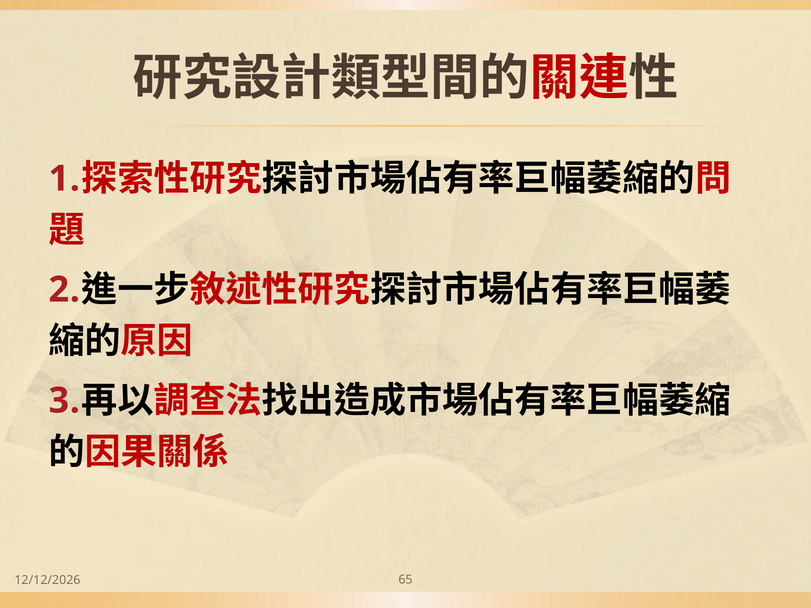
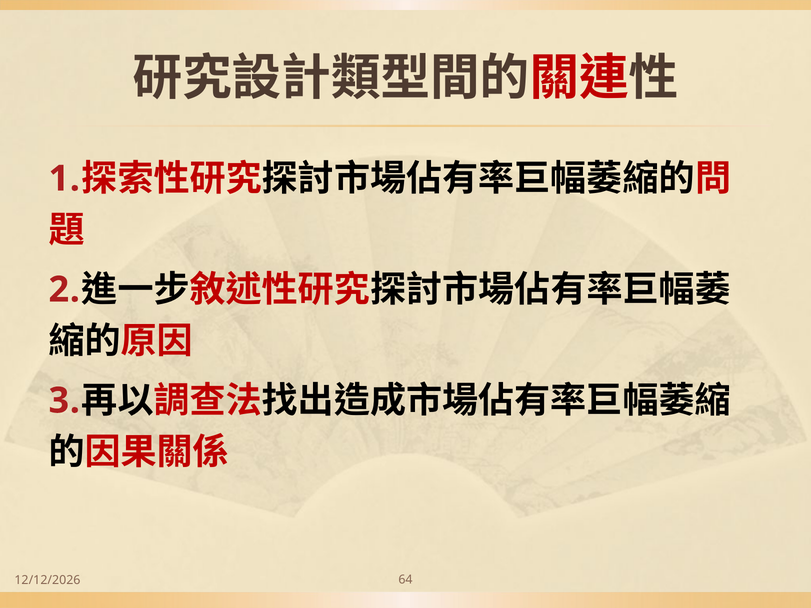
65: 65 -> 64 (405, 580)
